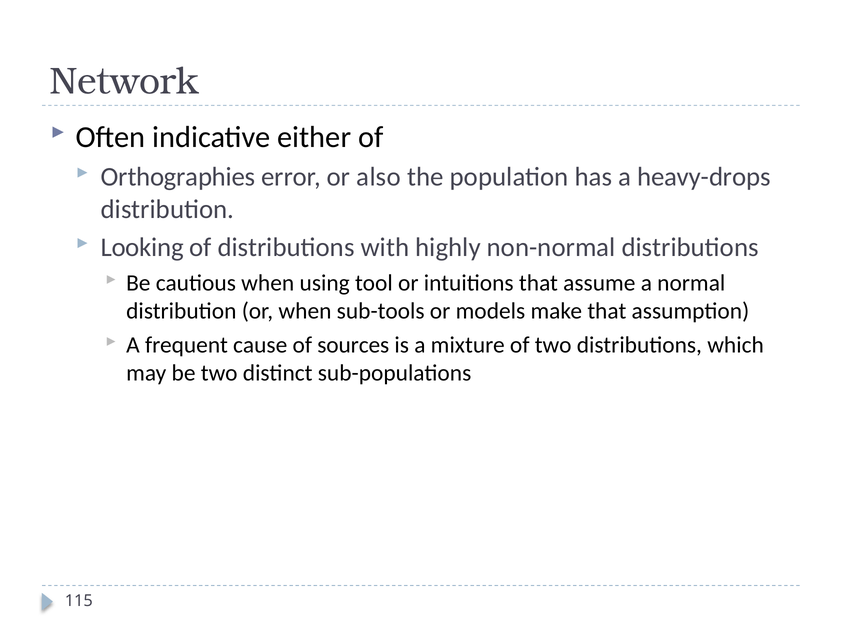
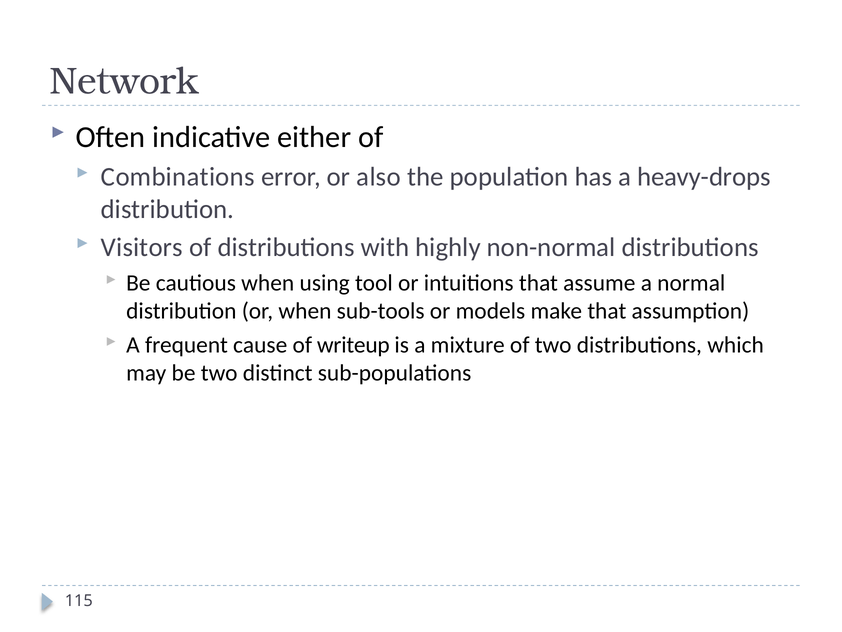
Orthographies: Orthographies -> Combinations (178, 177)
Looking: Looking -> Visitors (142, 247)
sources: sources -> writeup (353, 345)
